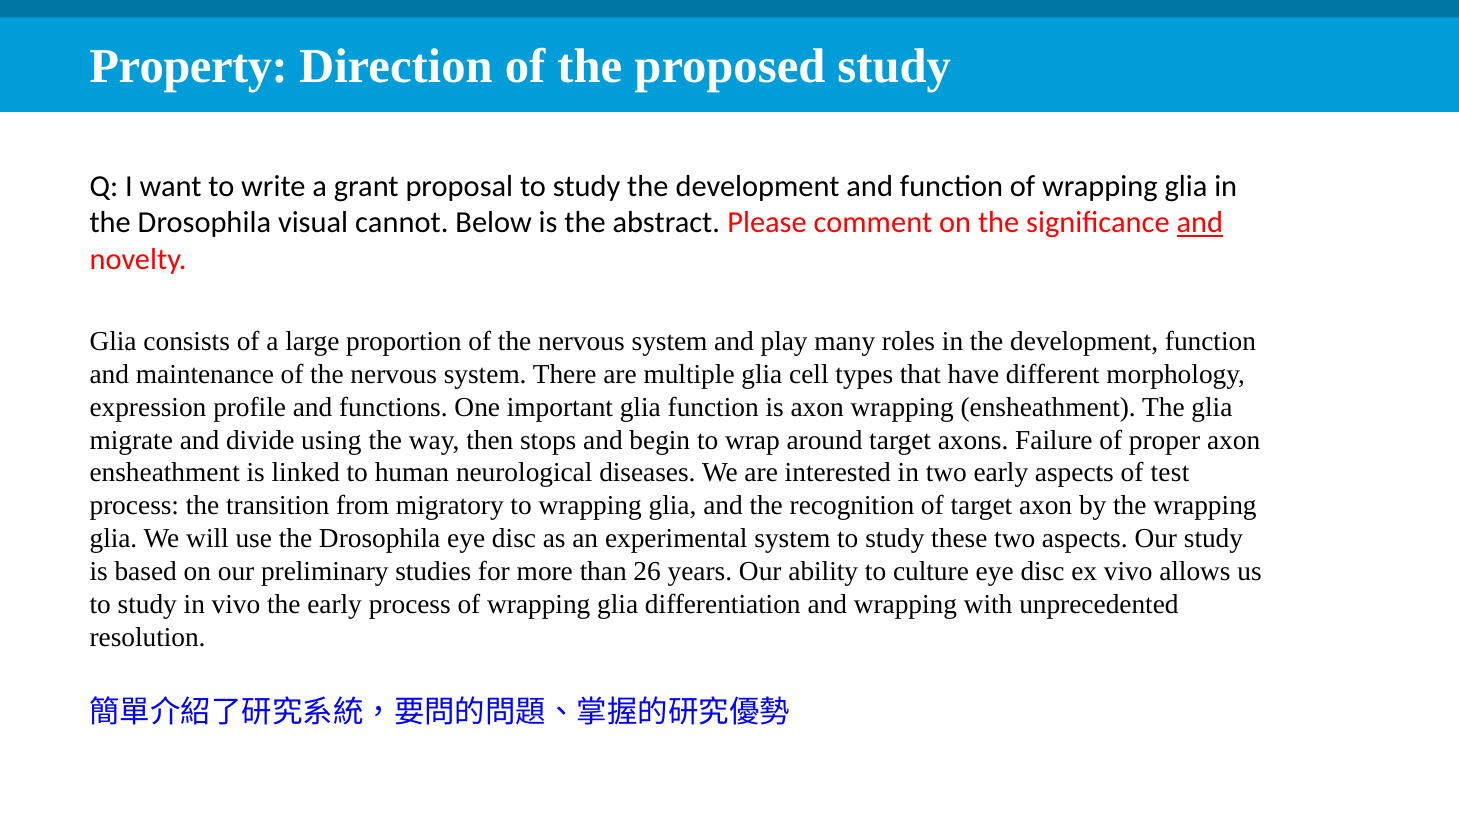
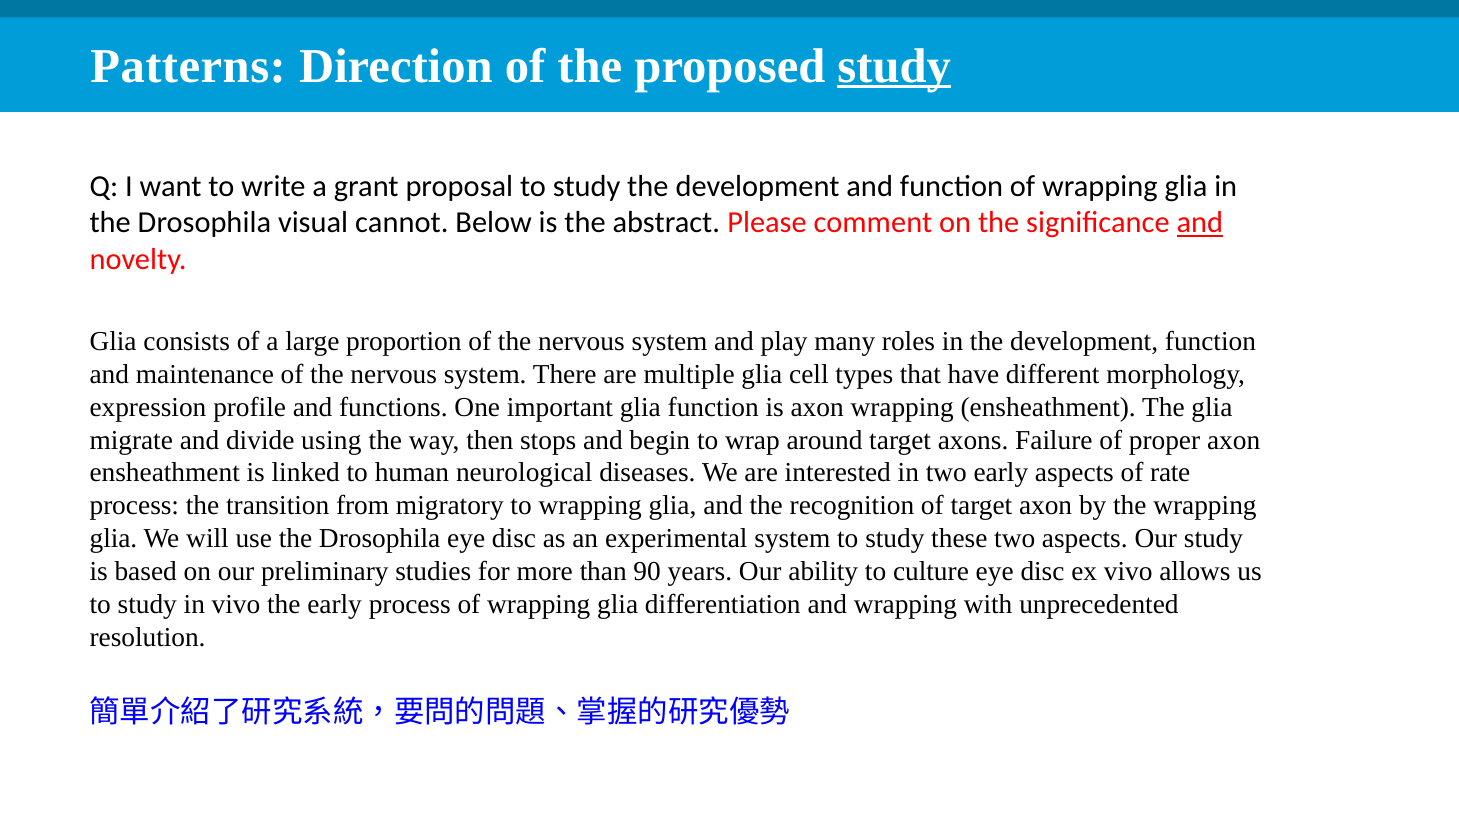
Property: Property -> Patterns (188, 66)
study underline: none -> present (894, 66)
test: test -> rate (1170, 473)
26: 26 -> 90 (647, 571)
